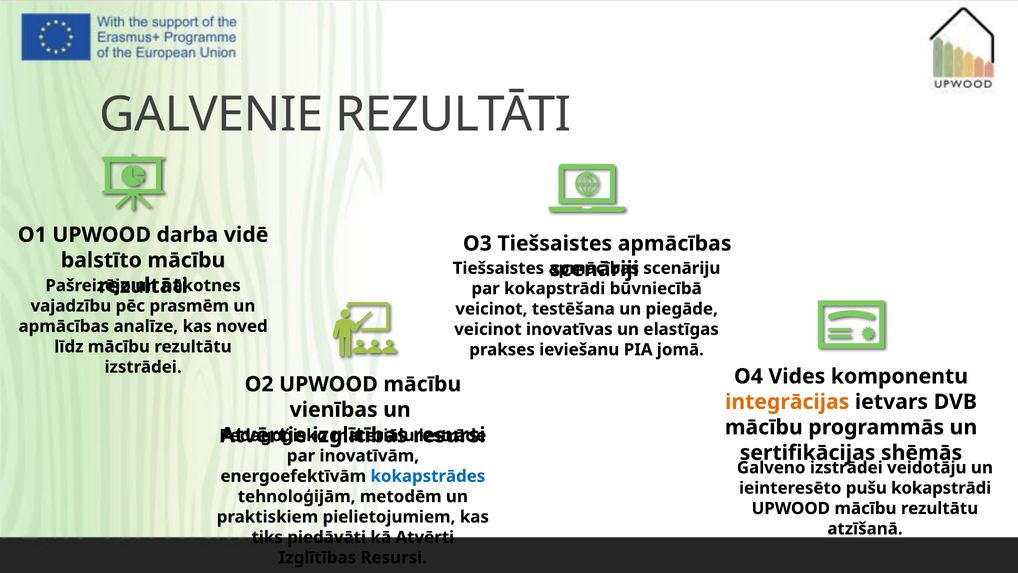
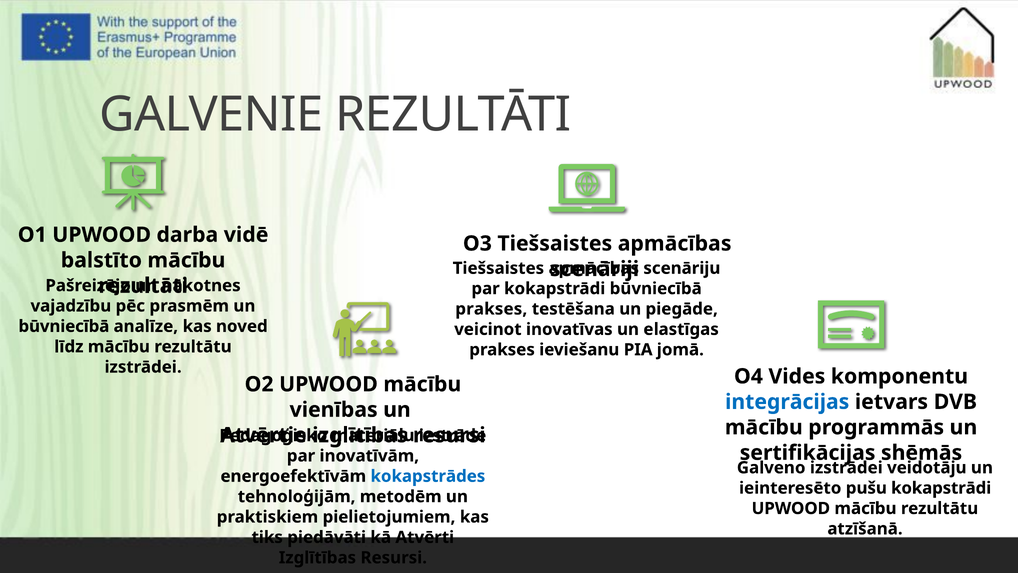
veicinot: veicinot -> prakses (491, 309)
apmācības: apmācības -> būvniecībā (64, 326)
integrācijas colour: orange -> blue (787, 402)
